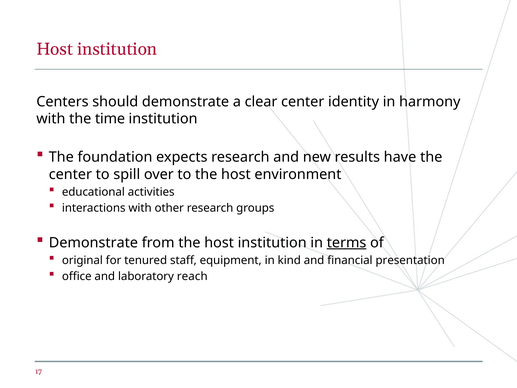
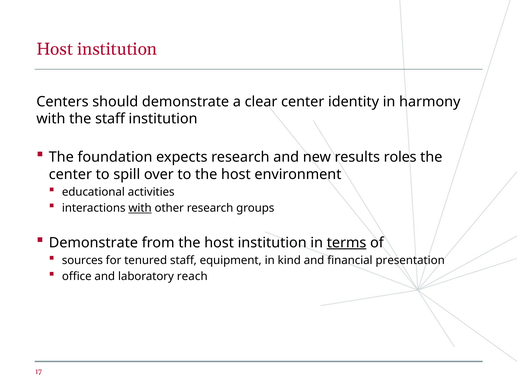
the time: time -> staff (110, 119)
have: have -> roles (400, 157)
with underline: none -> present (140, 208)
original: original -> sources (82, 260)
